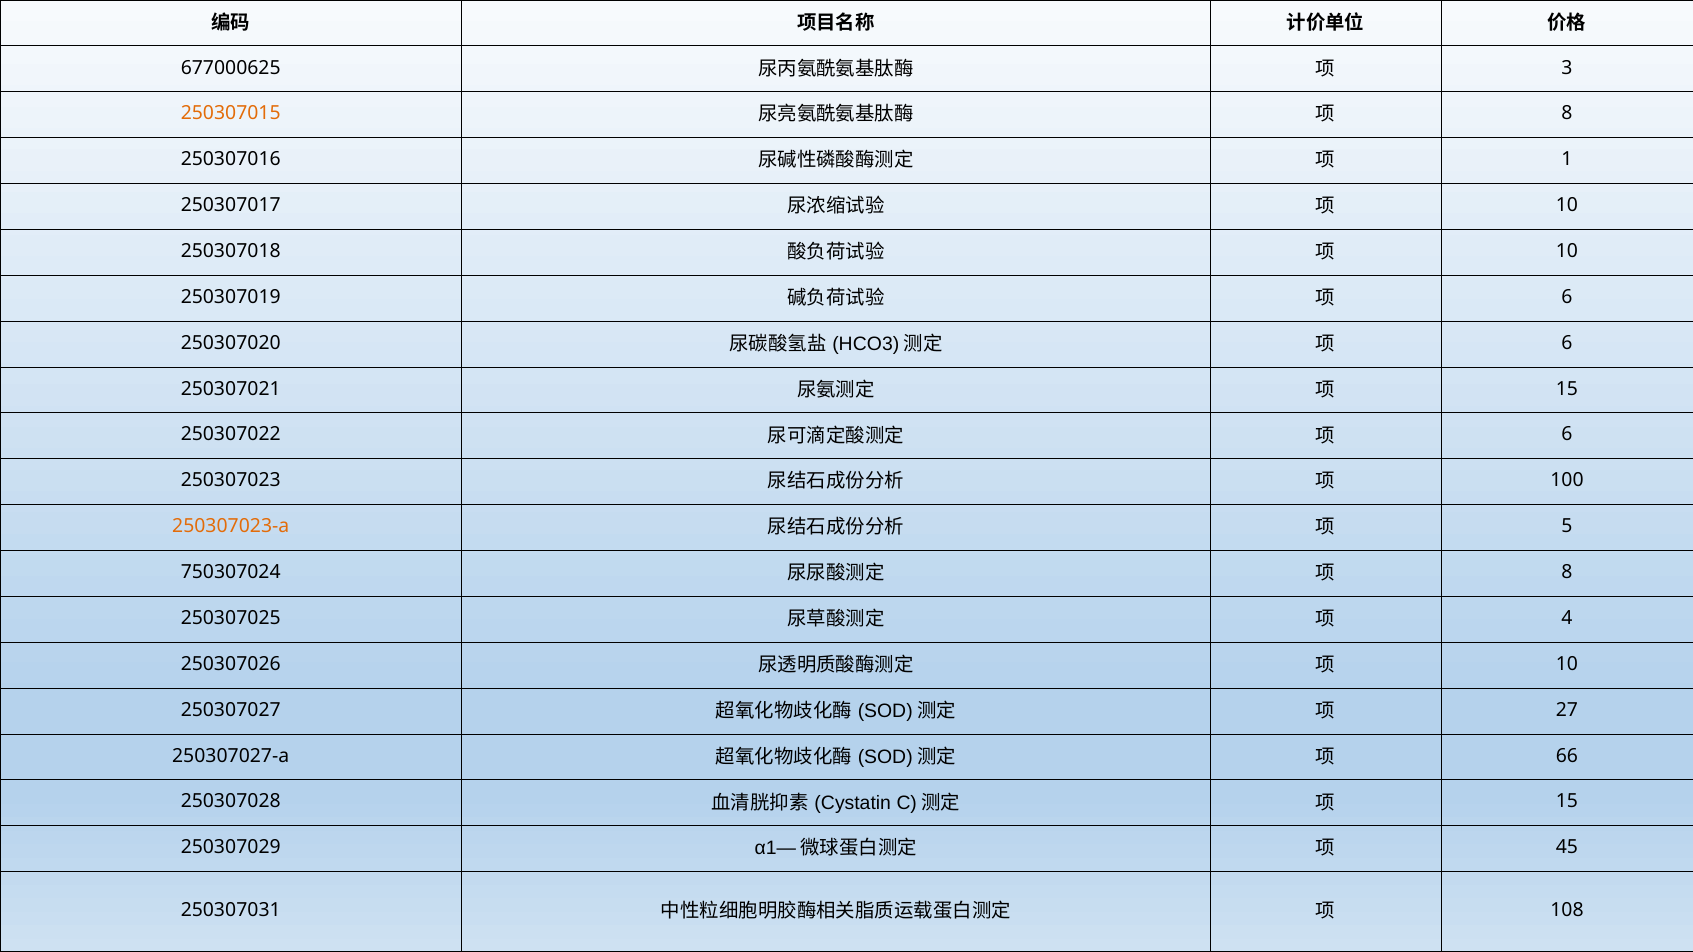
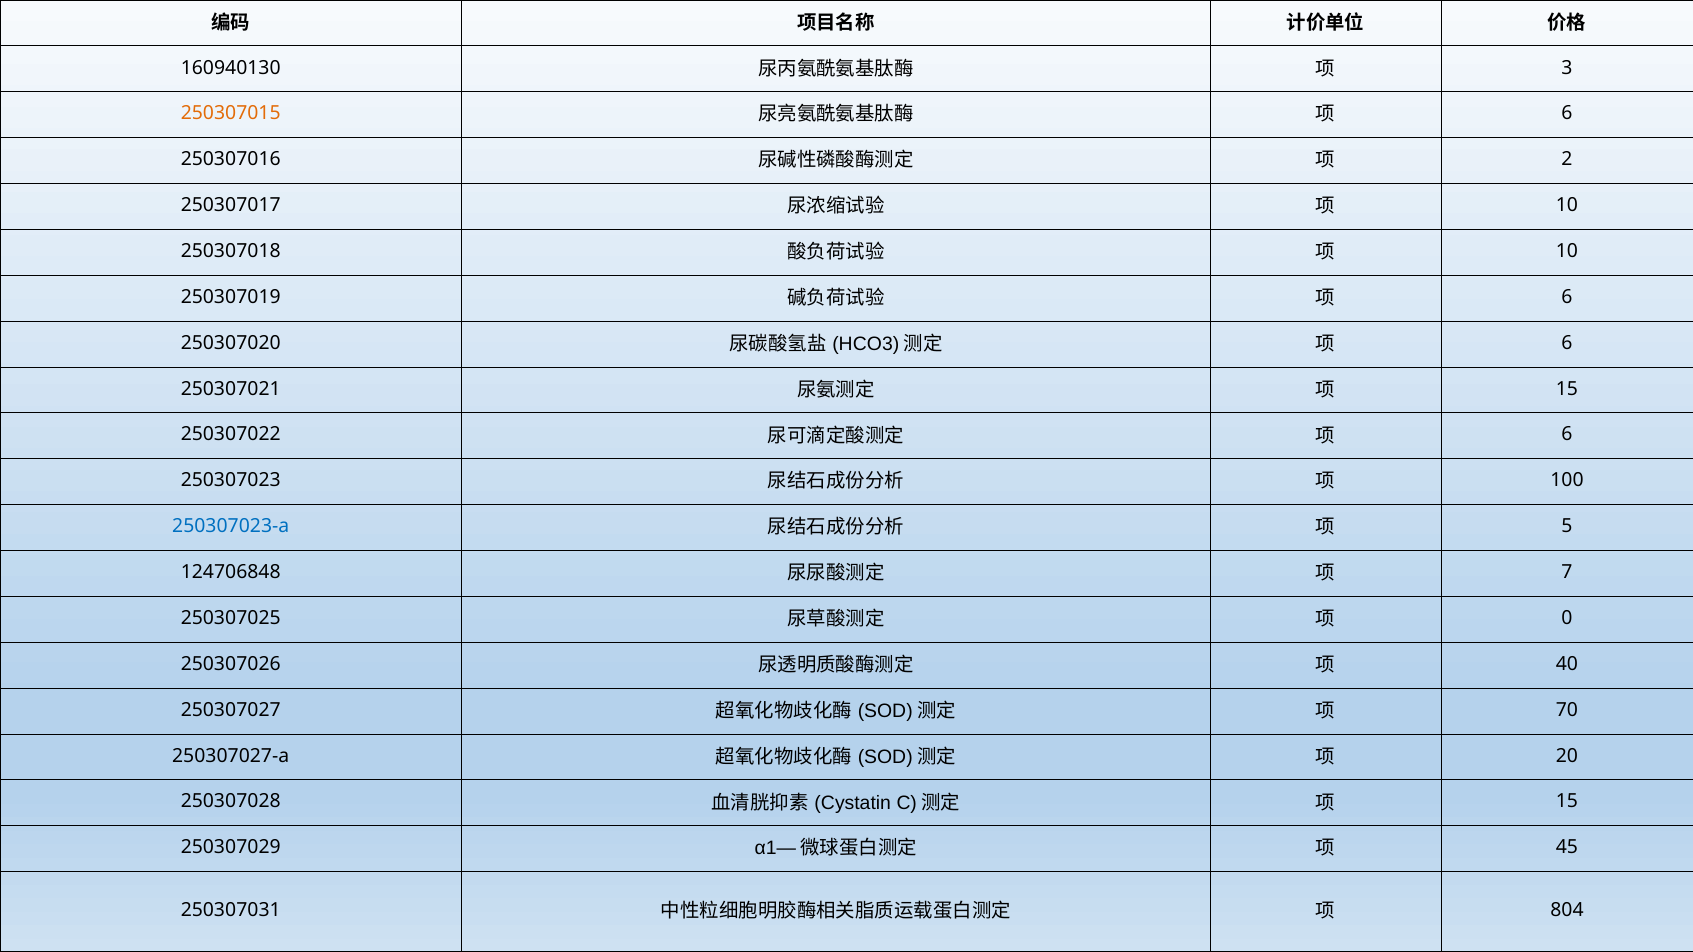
677000625: 677000625 -> 160940130 (231, 68)
8: 8 -> 6 (1567, 114)
1: 1 -> 2 (1567, 159)
250307023-a colour: orange -> blue (231, 527)
750307024: 750307024 -> 124706848 (231, 572)
8: 8 -> 7 (1567, 572)
4: 4 -> 0 (1567, 618)
10: 10 -> 40 (1567, 664)
27: 27 -> 70 (1567, 710)
66: 66 -> 20 (1567, 756)
108: 108 -> 804 (1567, 911)
